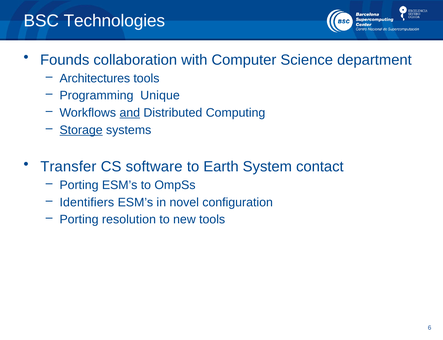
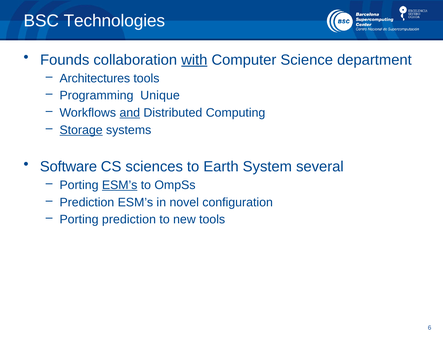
with underline: none -> present (194, 60)
Transfer: Transfer -> Software (69, 167)
software: software -> sciences (154, 167)
contact: contact -> several (320, 167)
ESM’s underline: none -> present (120, 185)
Identifiers: Identifiers -> Prediction (87, 202)
Porting resolution: resolution -> prediction (129, 220)
